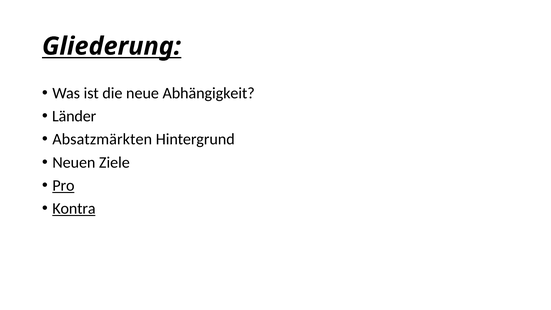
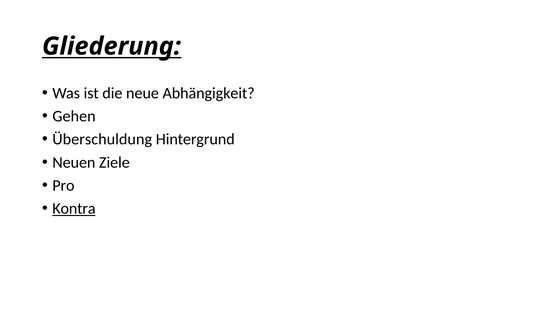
Länder: Länder -> Gehen (74, 116)
Absatzmärkten: Absatzmärkten -> Überschuldung (102, 139)
Pro underline: present -> none (63, 185)
